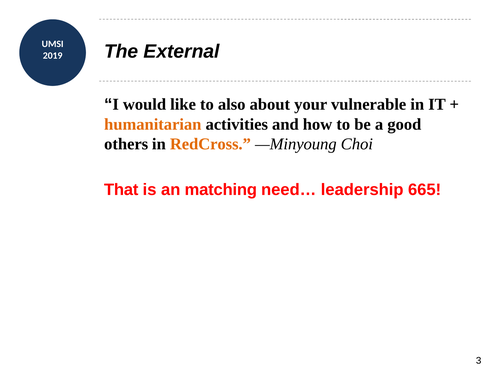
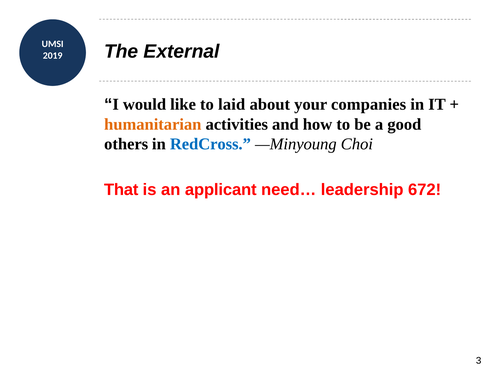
also: also -> laid (232, 105)
vulnerable: vulnerable -> companies (369, 105)
RedCross colour: orange -> blue (210, 144)
matching: matching -> applicant (221, 190)
665: 665 -> 672 (425, 190)
